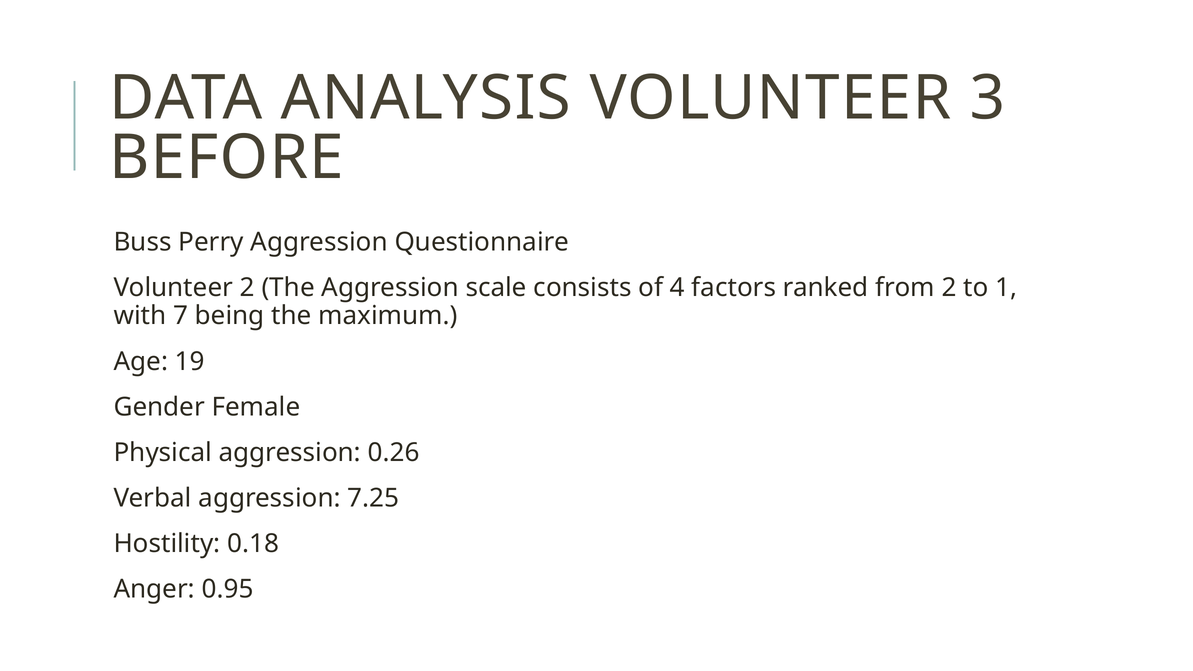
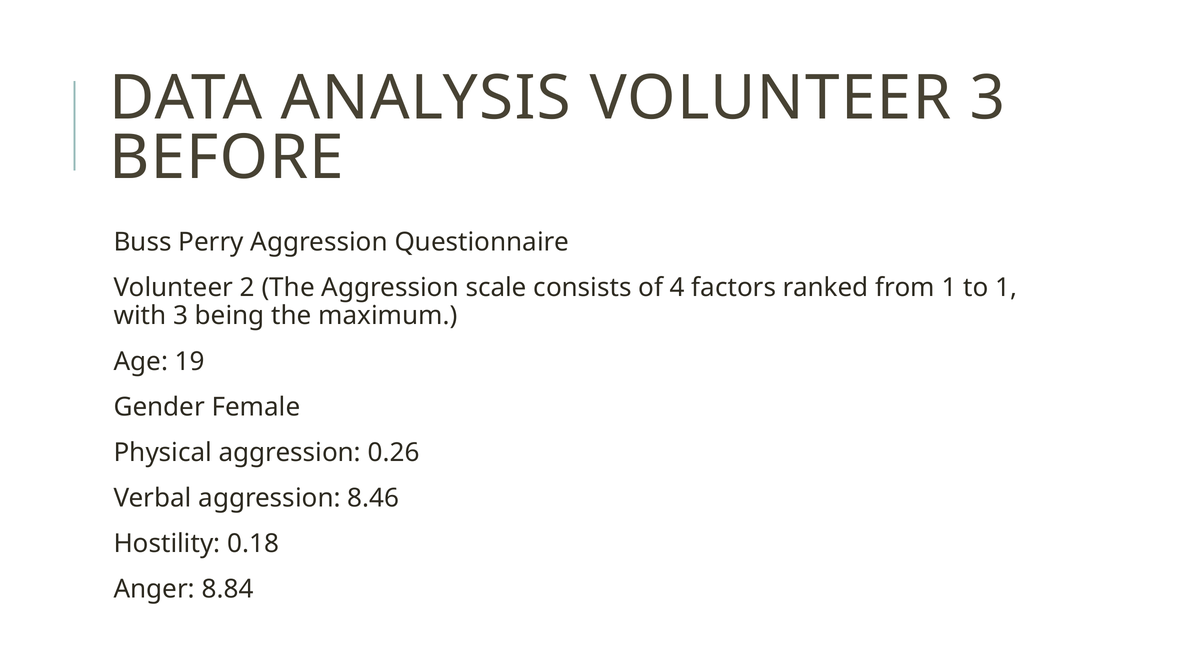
from 2: 2 -> 1 (949, 288)
with 7: 7 -> 3 (181, 316)
7.25: 7.25 -> 8.46 (373, 498)
0.95: 0.95 -> 8.84 (228, 589)
